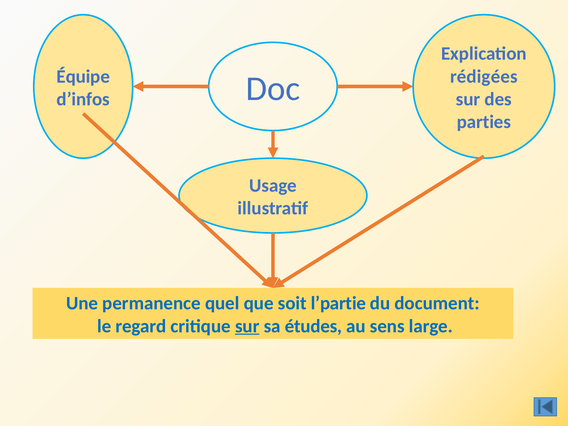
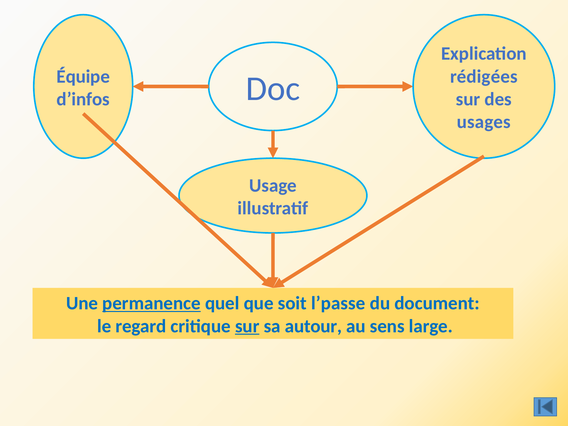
parties: parties -> usages (484, 122)
permanence underline: none -> present (152, 303)
l’partie: l’partie -> l’passe (338, 303)
études: études -> autour (313, 326)
